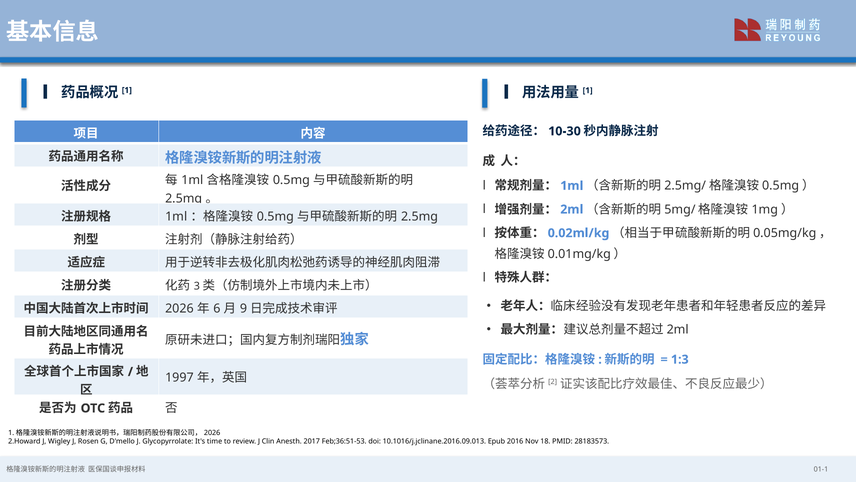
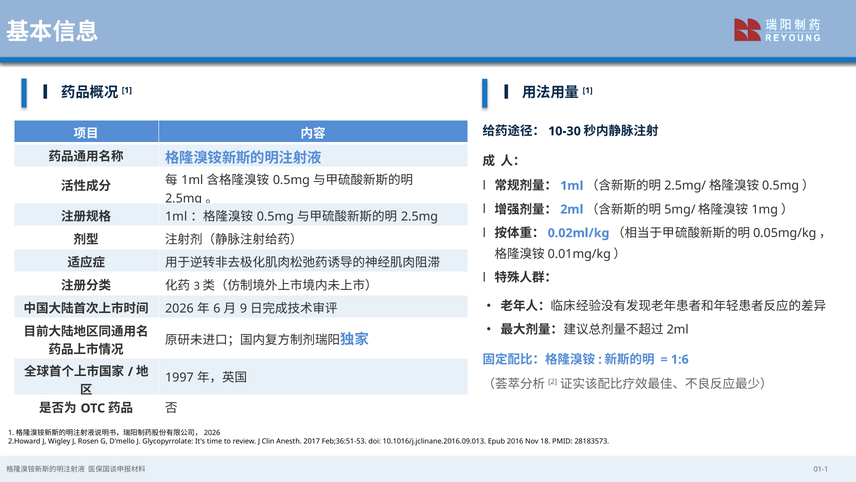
1:3: 1:3 -> 1:6 (680, 359)
